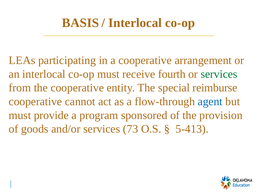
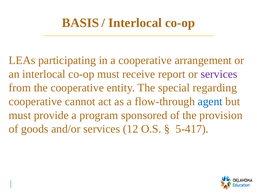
fourth: fourth -> report (172, 74)
services colour: green -> purple (219, 74)
reimburse: reimburse -> regarding (215, 88)
73: 73 -> 12 (131, 129)
5-413: 5-413 -> 5-417 (192, 129)
